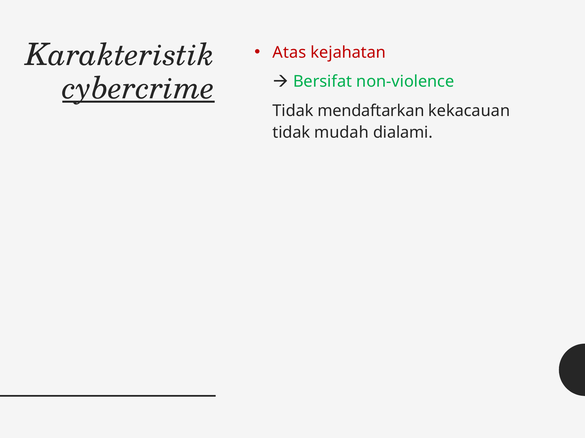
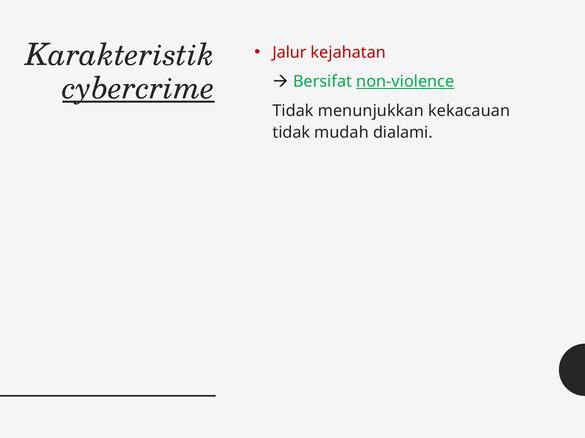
Atas: Atas -> Jalur (290, 53)
non-violence underline: none -> present (405, 82)
mendaftarkan: mendaftarkan -> menunjukkan (371, 111)
